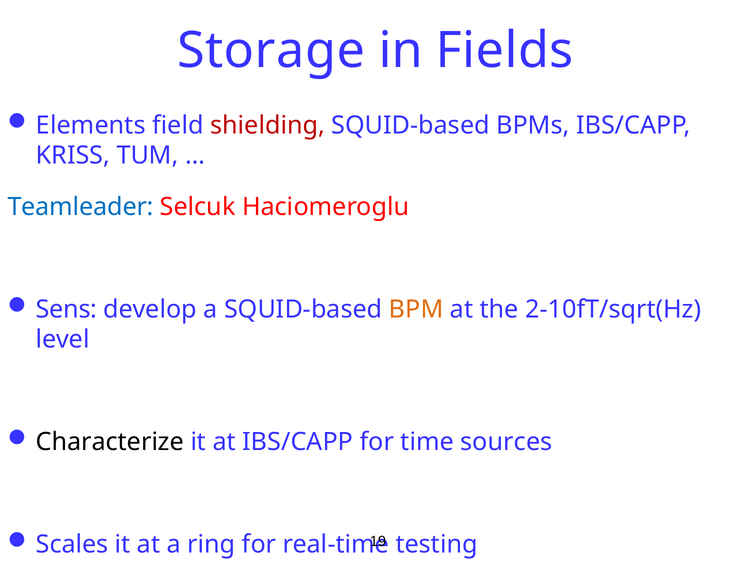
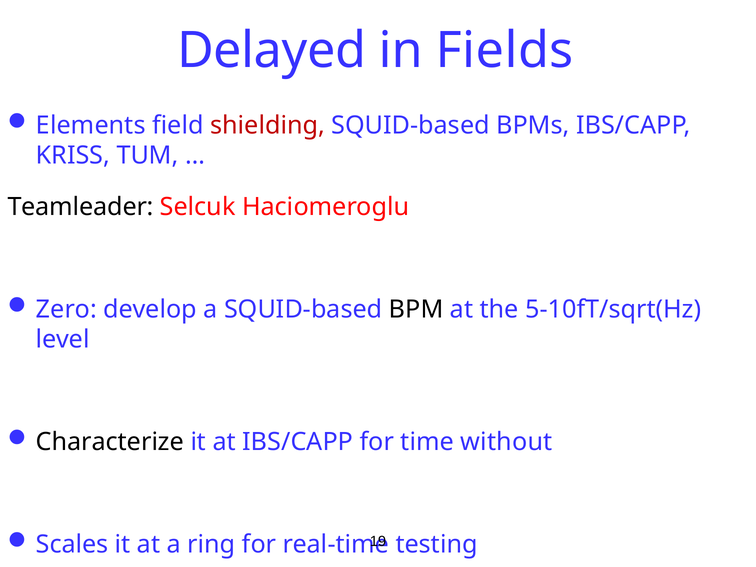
Storage: Storage -> Delayed (272, 51)
Teamleader colour: blue -> black (81, 207)
Sens: Sens -> Zero (66, 309)
BPM colour: orange -> black (416, 309)
2-10fT/sqrt(Hz: 2-10fT/sqrt(Hz -> 5-10fT/sqrt(Hz (613, 309)
sources: sources -> without (506, 442)
